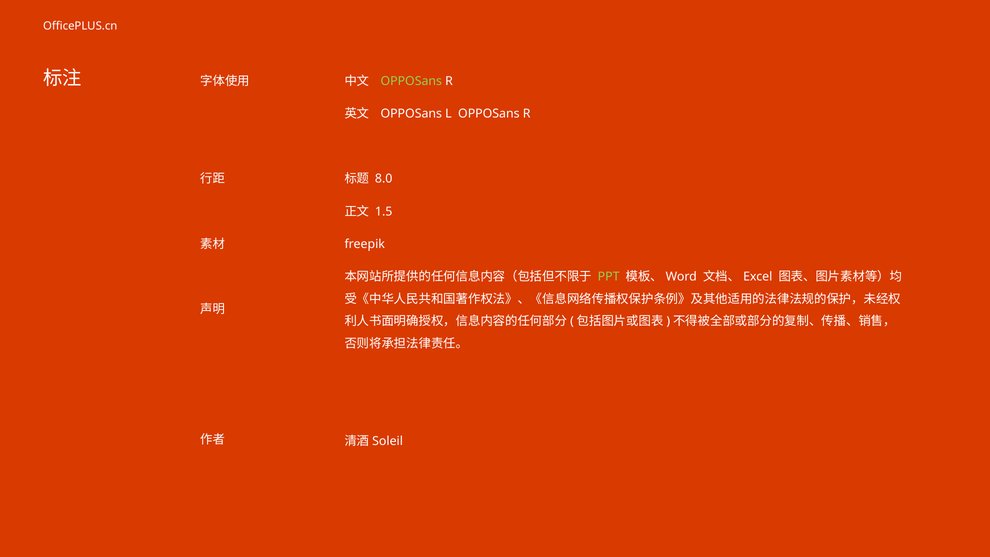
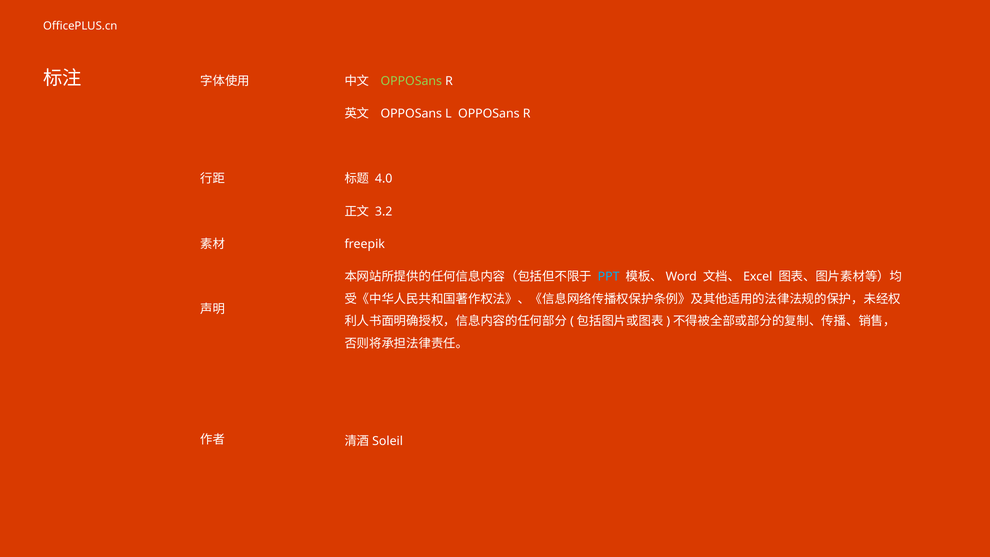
8.0: 8.0 -> 4.0 (384, 179)
1.5: 1.5 -> 3.2 (384, 211)
PPT colour: light green -> light blue (609, 277)
